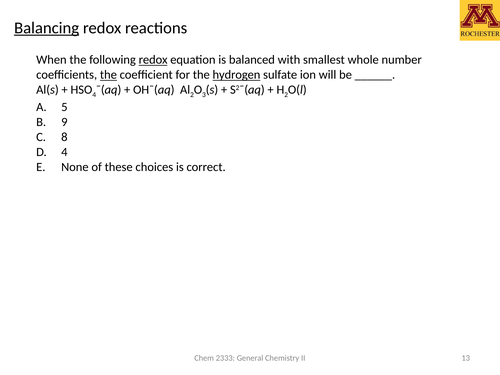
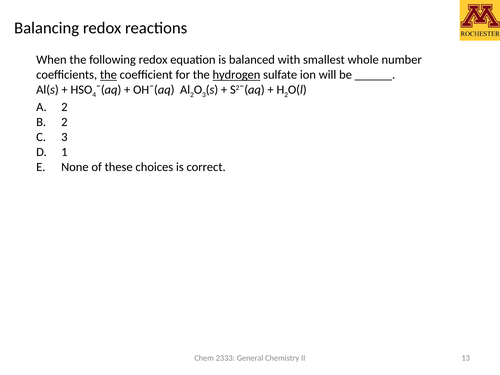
Balancing underline: present -> none (47, 28)
redox underline: present -> none (153, 60)
A 5: 5 -> 2 (64, 107)
B 9: 9 -> 2 (64, 122)
C 8: 8 -> 3 (64, 137)
D 4: 4 -> 1 (64, 152)
